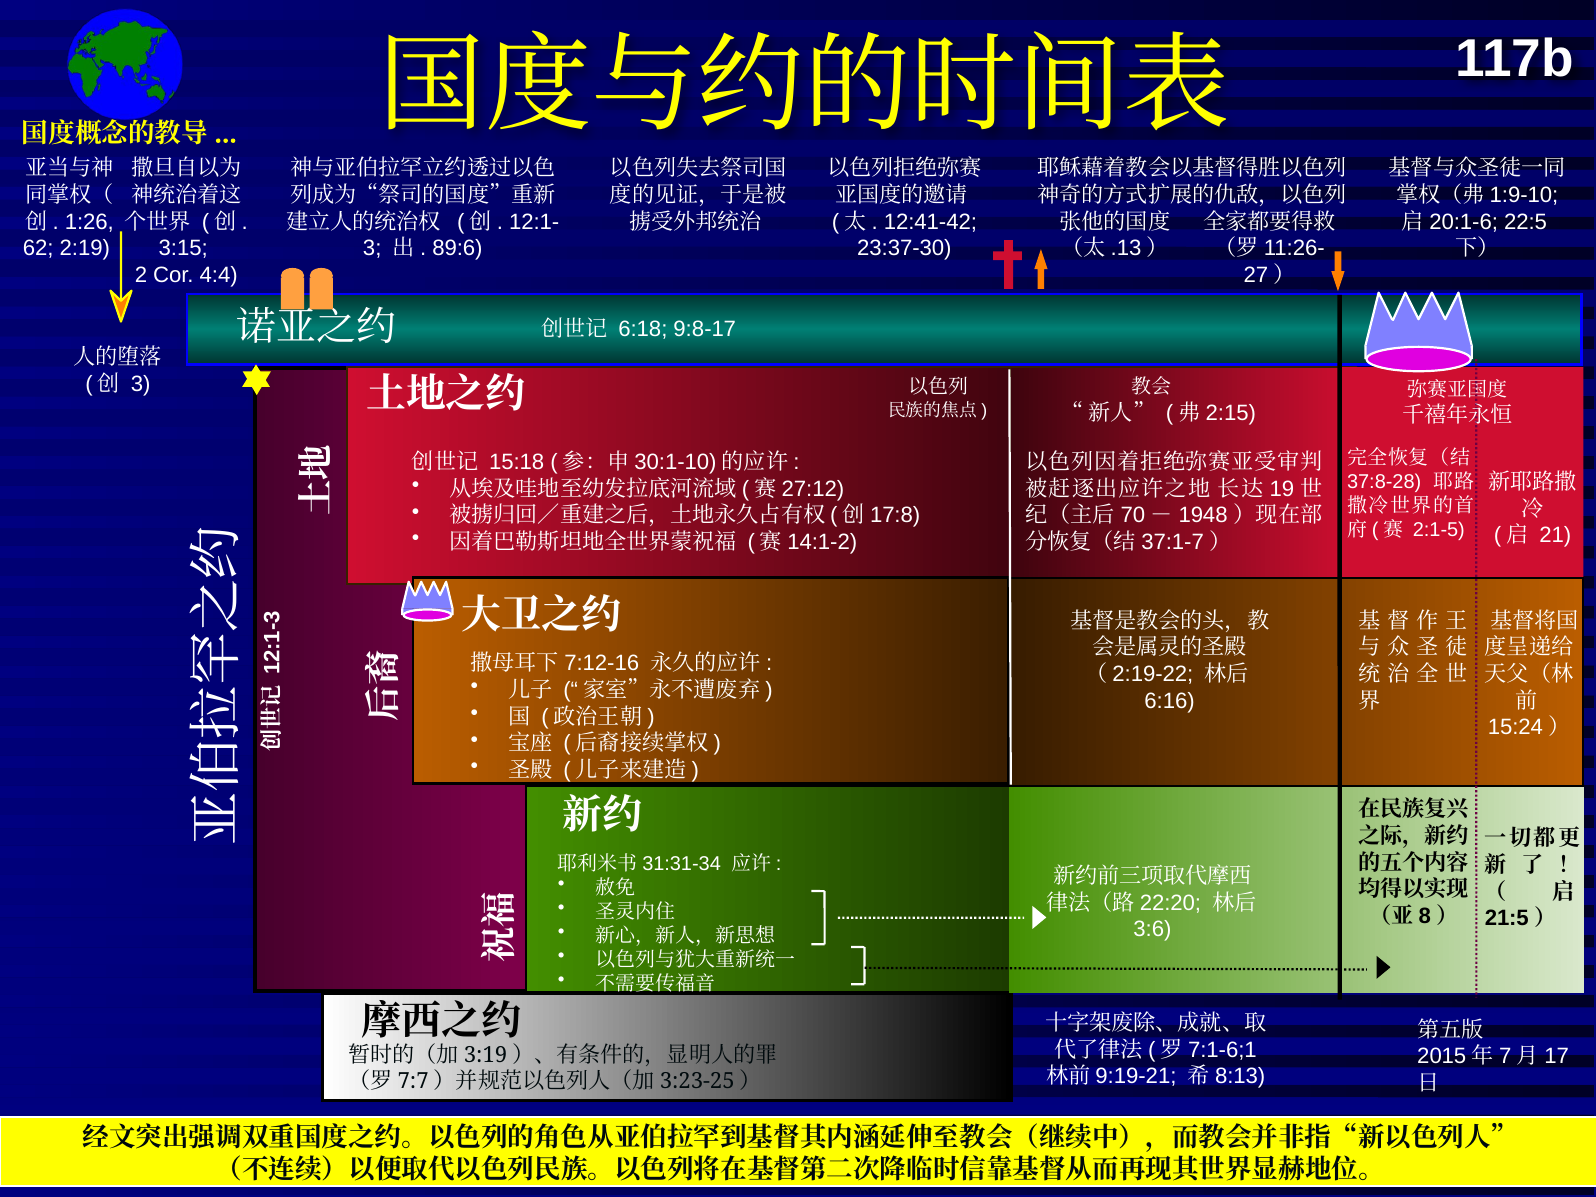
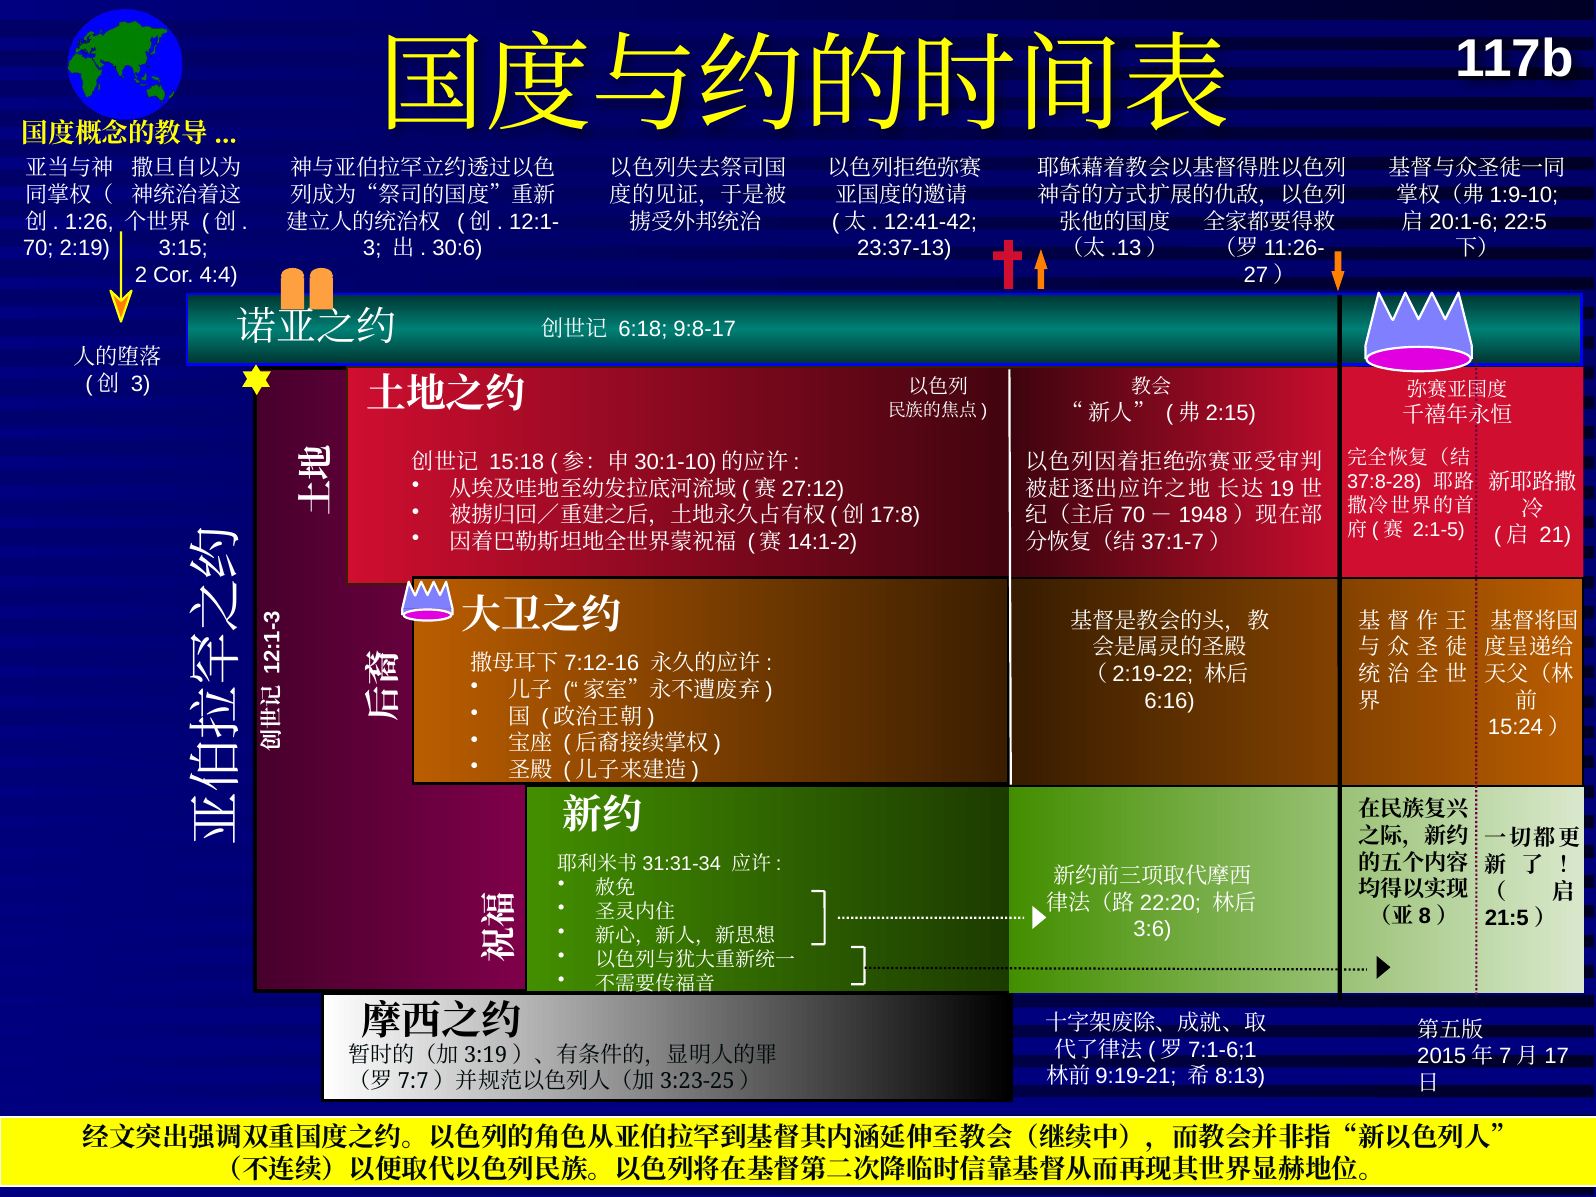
62: 62 -> 70 (38, 248)
89:6: 89:6 -> 30:6 (457, 248)
23:37-30: 23:37-30 -> 23:37-13 (904, 248)
